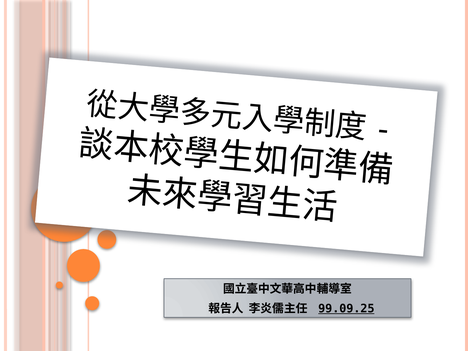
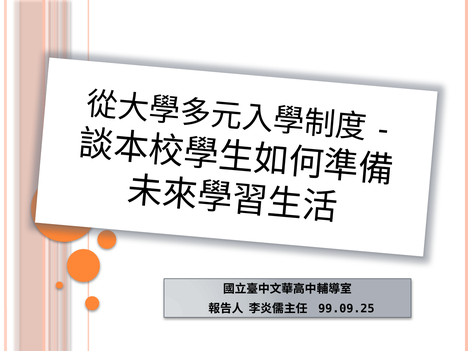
99.09.25 underline: present -> none (346, 309)
